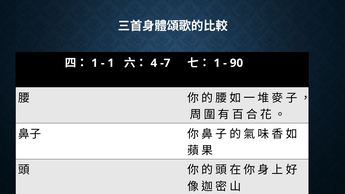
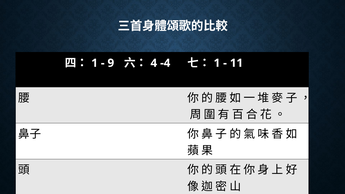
1: 1 -> 9 (111, 63)
-7: -7 -> -4 (165, 63)
90: 90 -> 11 (236, 63)
